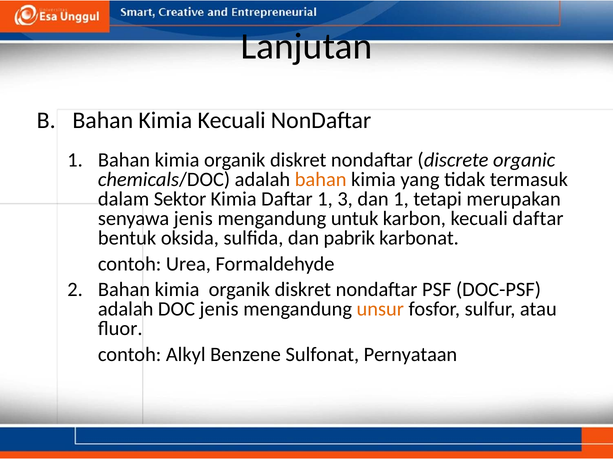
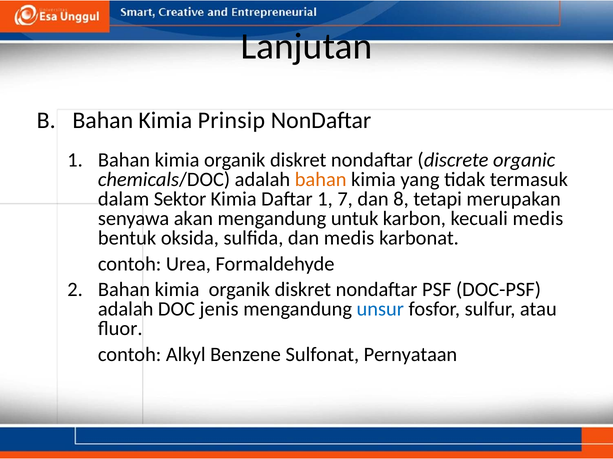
Kimia Kecuali: Kecuali -> Prinsip (231, 121)
3: 3 -> 7 (345, 199)
dan 1: 1 -> 8 (401, 199)
senyawa jenis: jenis -> akan (193, 219)
kecuali daftar: daftar -> medis (538, 219)
dan pabrik: pabrik -> medis (349, 239)
unsur colour: orange -> blue (380, 310)
